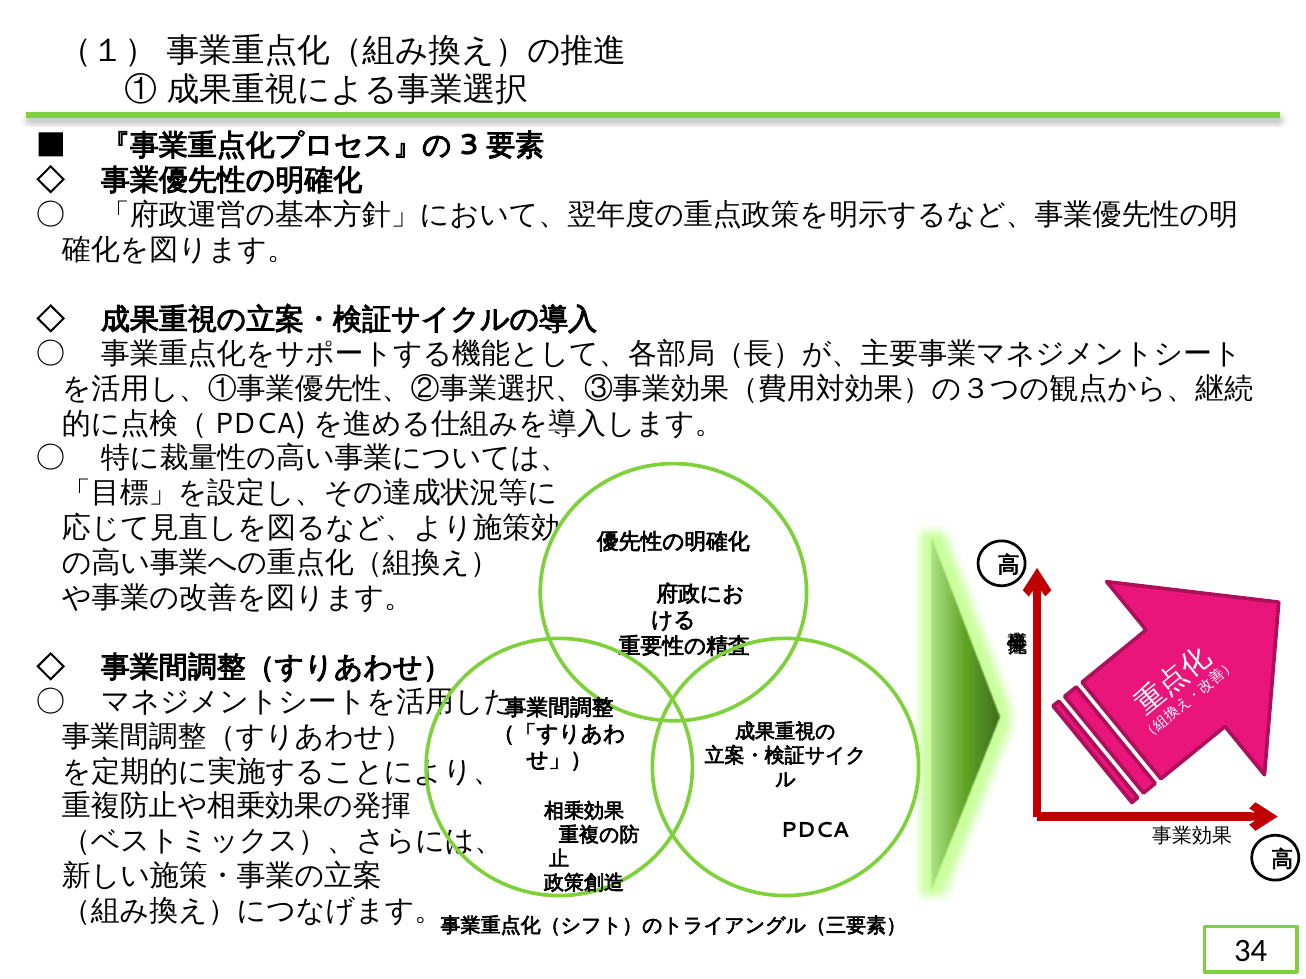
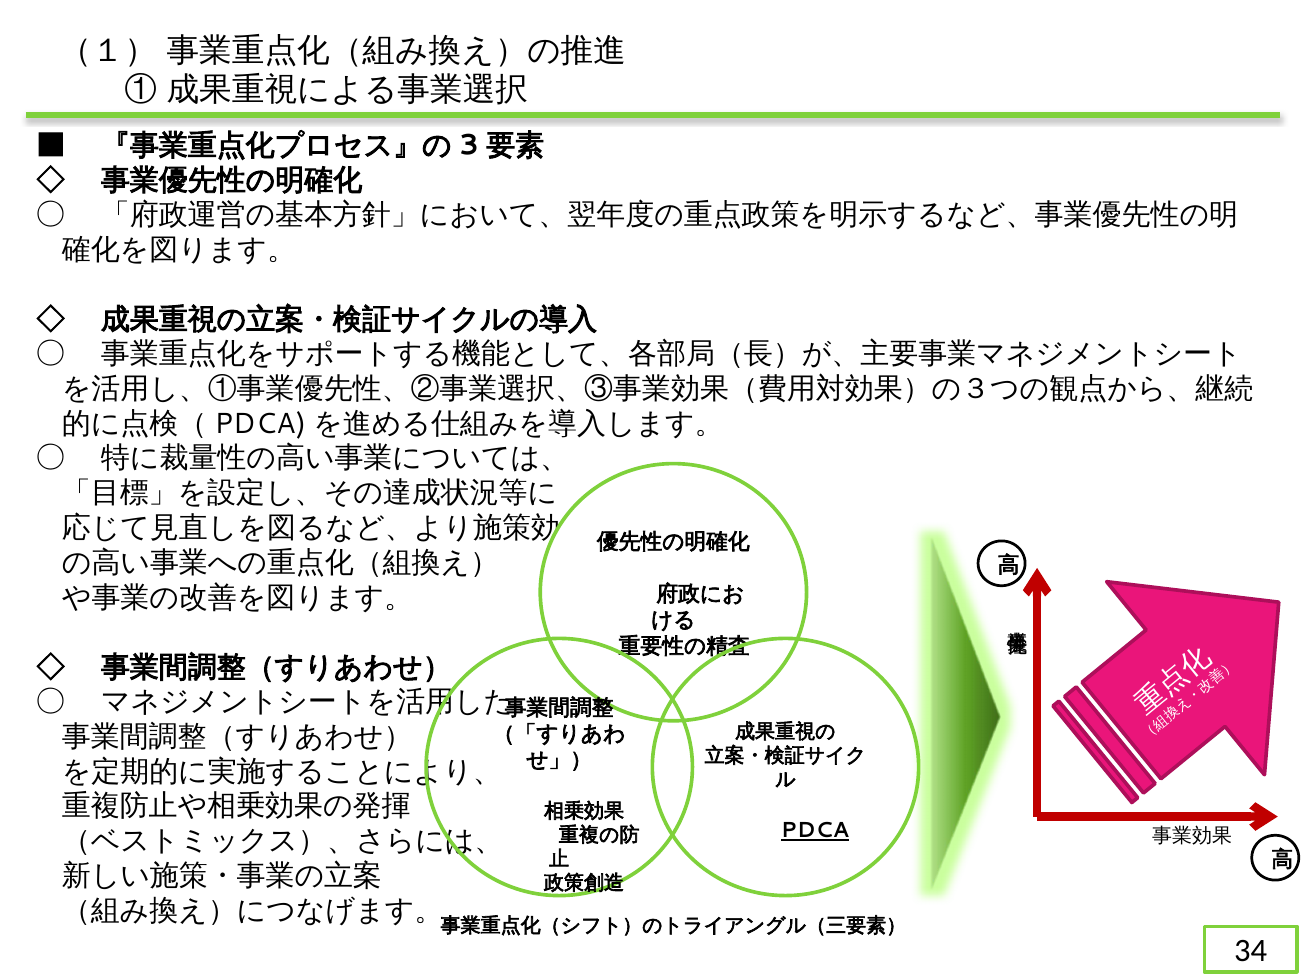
PDCA underline: none -> present (815, 831)
